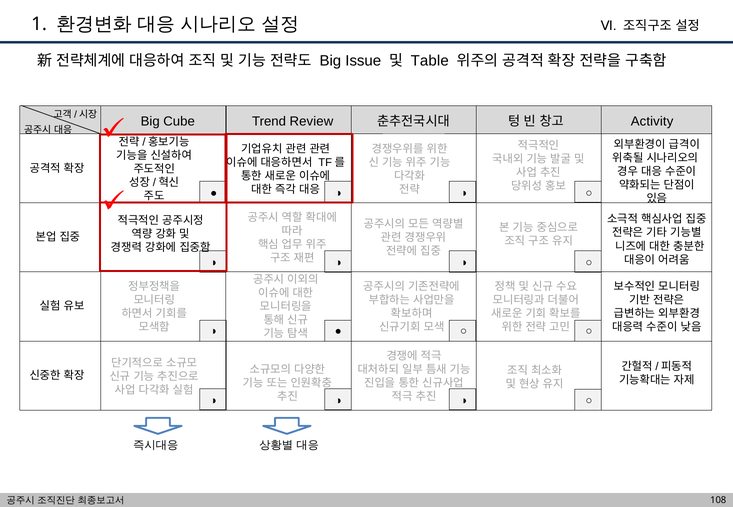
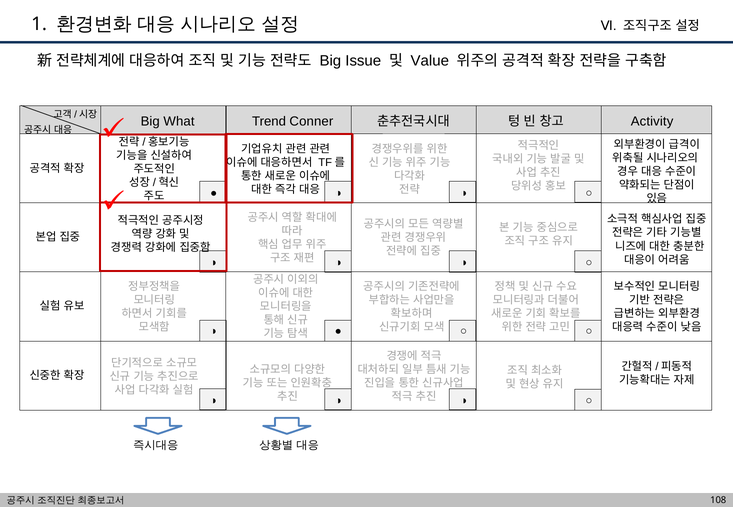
Table: Table -> Value (430, 61)
Cube: Cube -> What (179, 121)
Review: Review -> Conner (311, 121)
